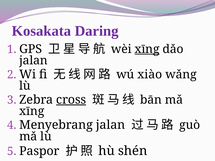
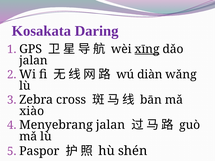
xiào: xiào -> diàn (150, 75)
cross underline: present -> none (71, 100)
xīng: xīng -> xiào (32, 111)
